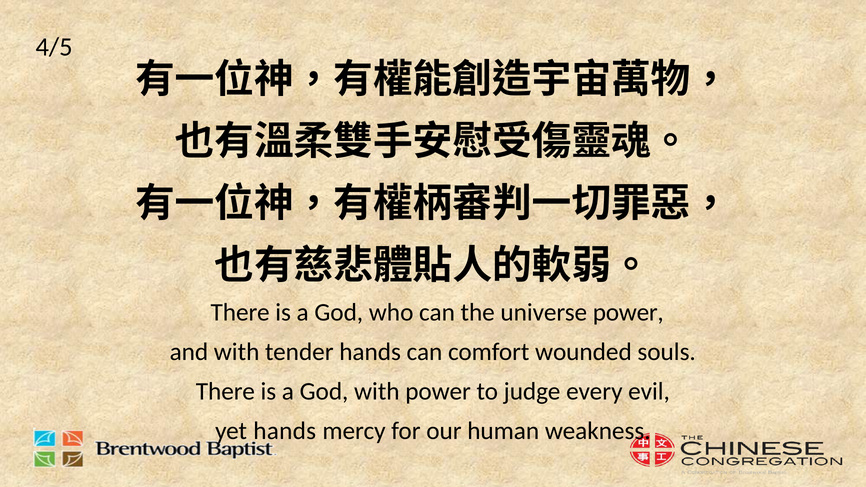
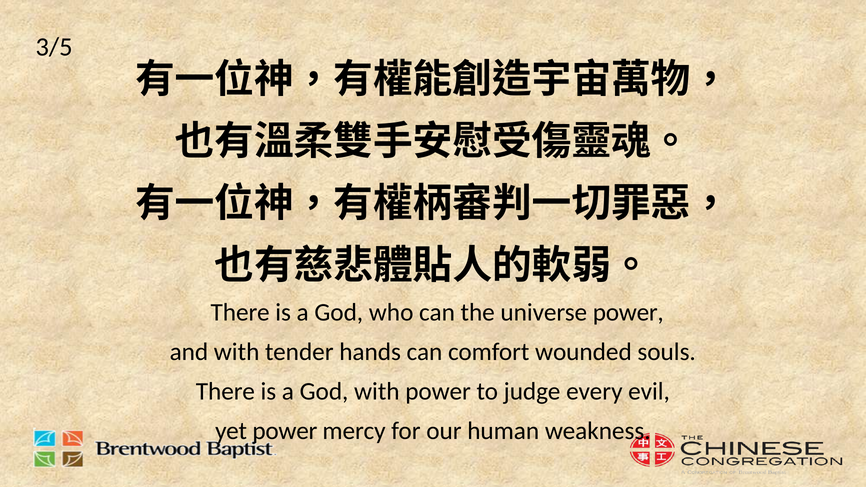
4/5: 4/5 -> 3/5 (54, 47)
yet hands: hands -> power (285, 431)
